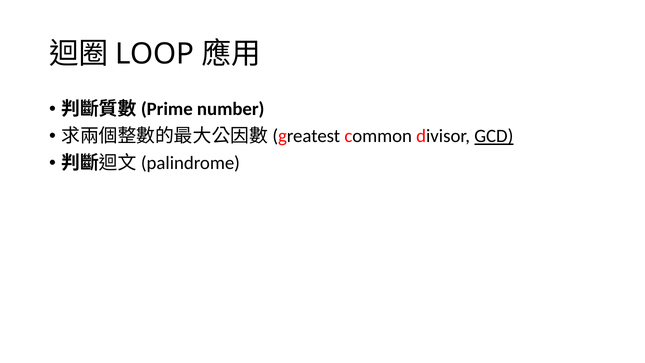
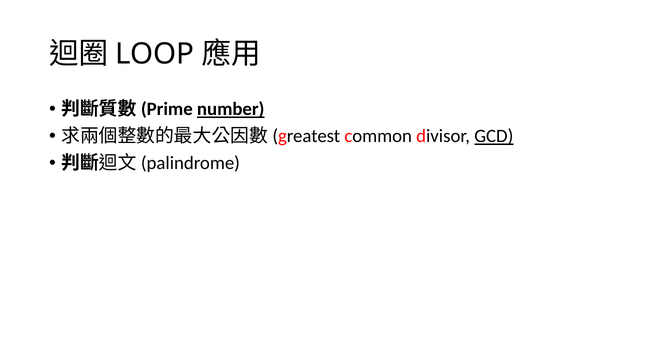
number underline: none -> present (231, 109)
